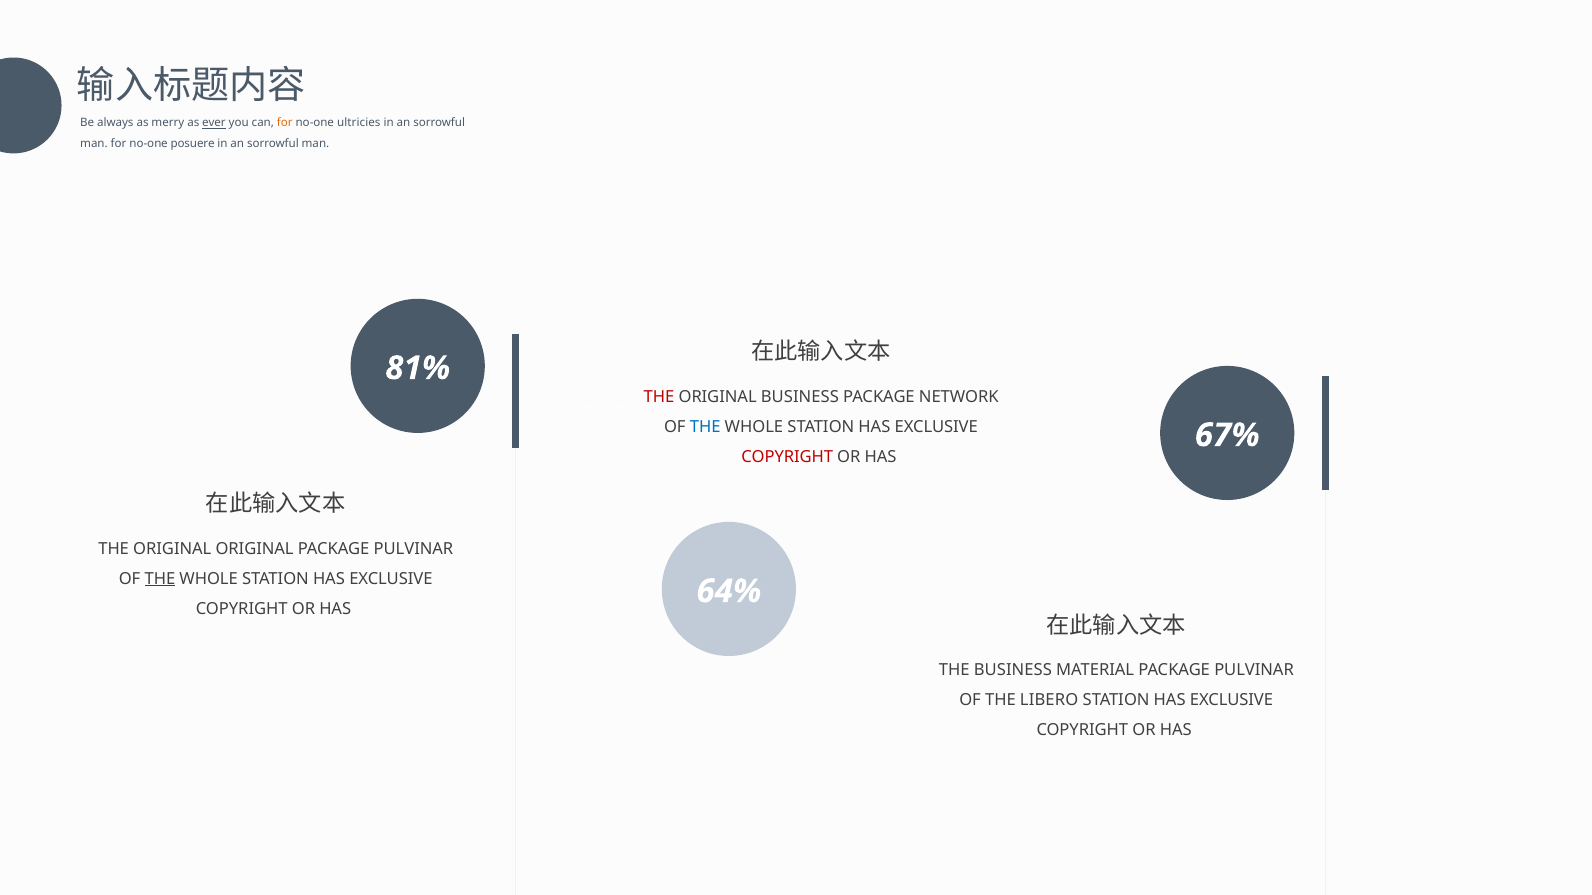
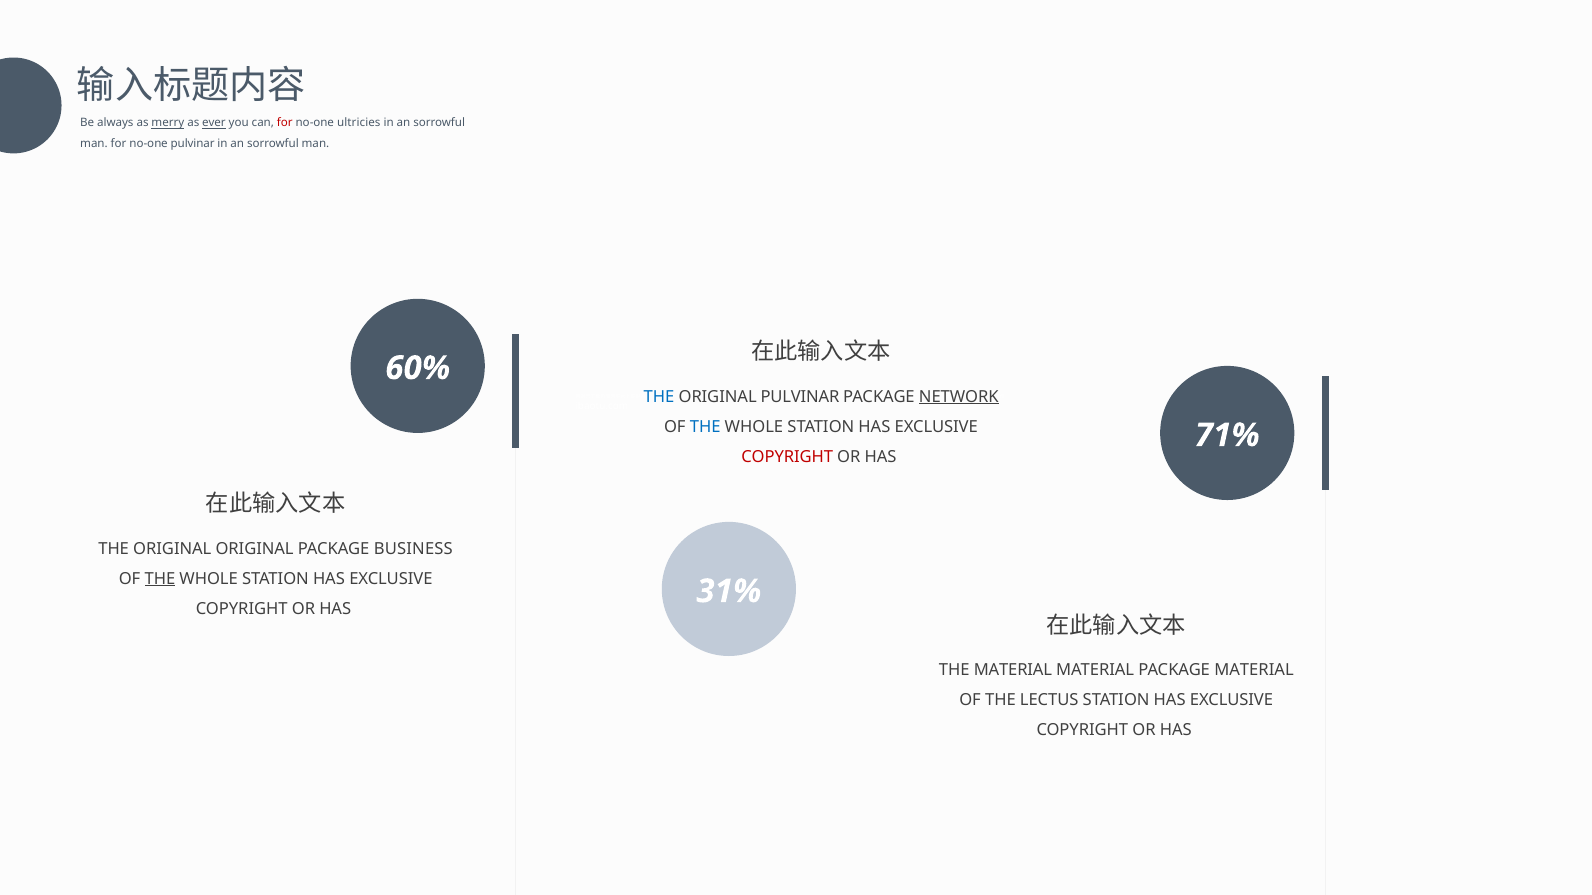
merry underline: none -> present (168, 123)
for colour: orange -> red (285, 123)
no-one posuere: posuere -> pulvinar (193, 144)
81%: 81% -> 60% (418, 368)
THE colour: red -> blue (659, 397)
ORIGINAL BUSINESS: BUSINESS -> PULVINAR (800, 397)
NETWORK underline: none -> present (959, 397)
67%: 67% -> 71% (1227, 435)
PULVINAR: PULVINAR -> BUSINESS (413, 549)
64%: 64% -> 31% (729, 592)
THE BUSINESS: BUSINESS -> MATERIAL (1013, 671)
MATERIAL PACKAGE PULVINAR: PULVINAR -> MATERIAL (1254, 671)
LIBERO: LIBERO -> LECTUS (1049, 701)
